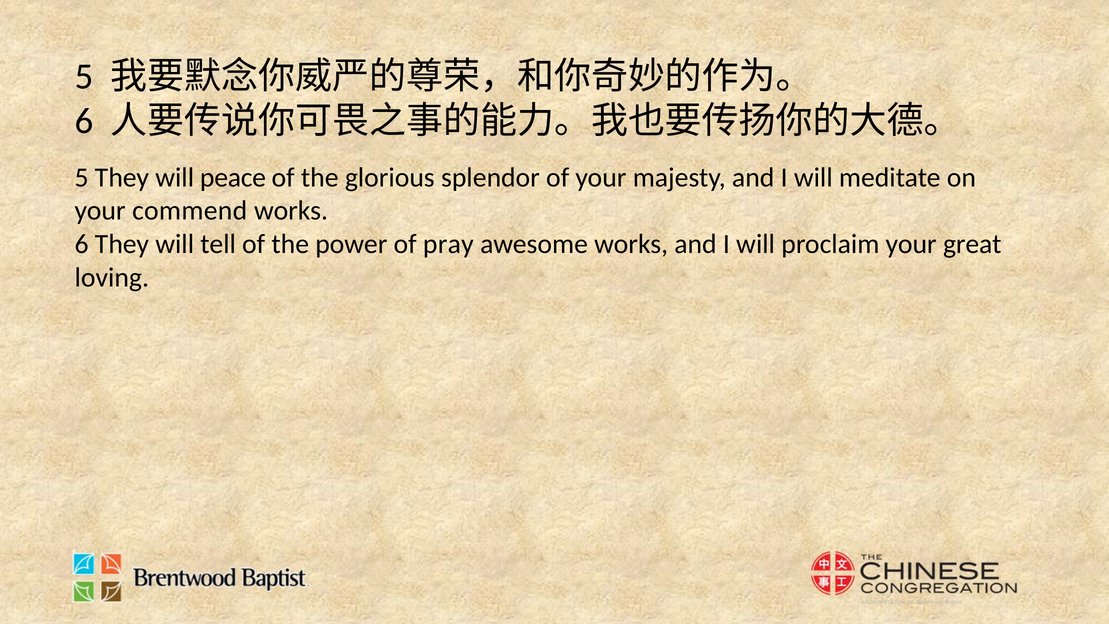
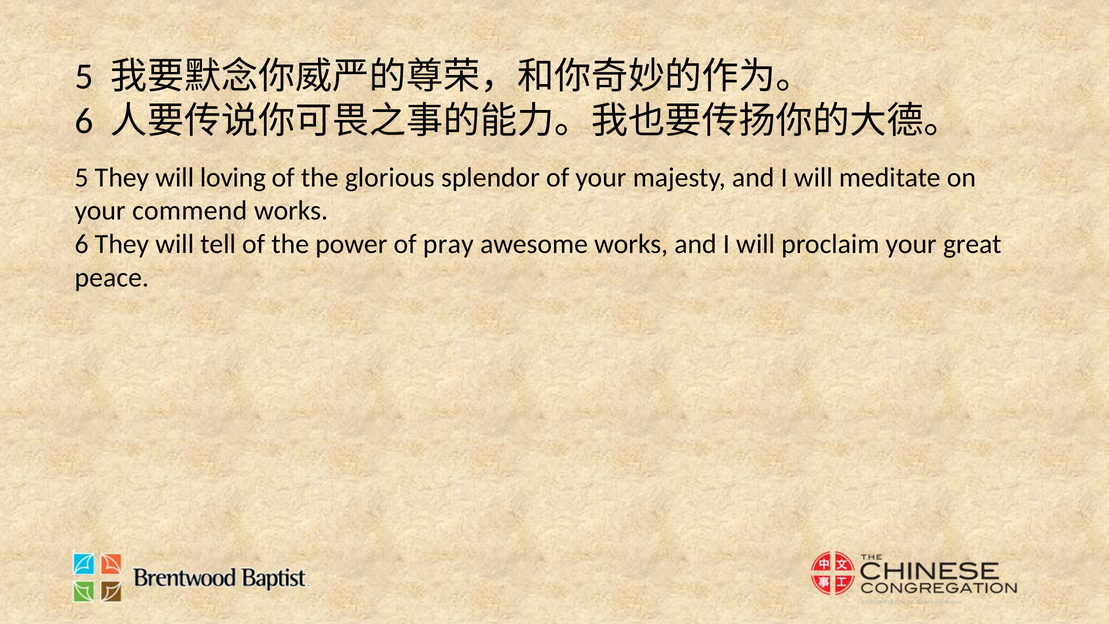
peace: peace -> loving (233, 178)
loving: loving -> peace (112, 277)
